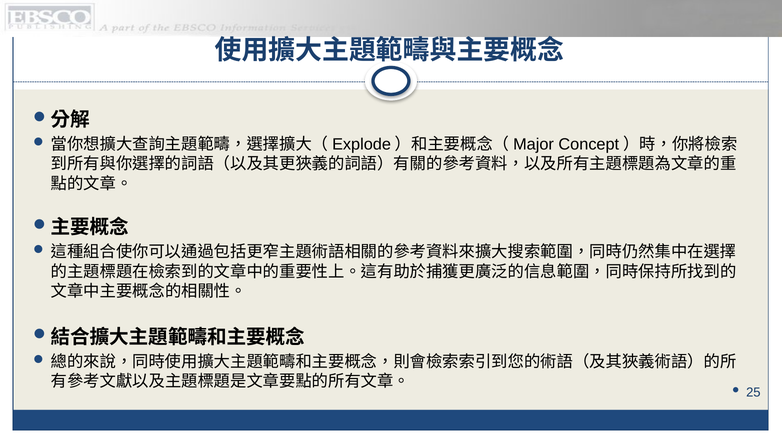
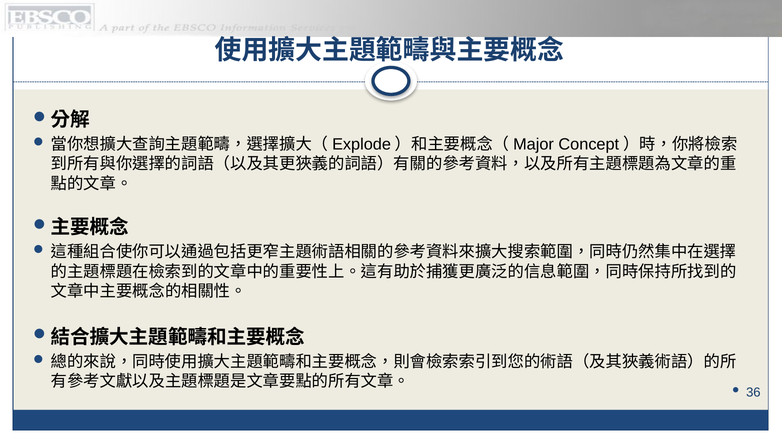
25: 25 -> 36 (753, 392)
